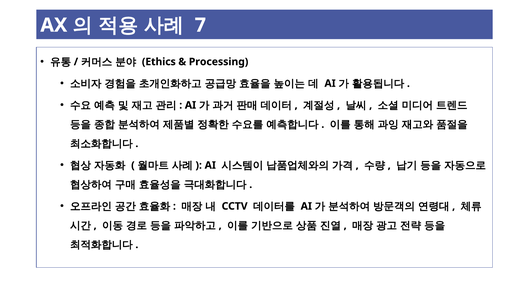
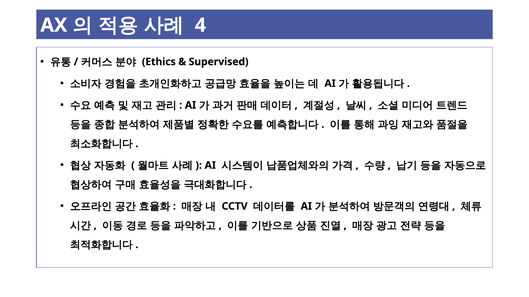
7: 7 -> 4 (200, 25)
Processing: Processing -> Supervised (219, 62)
